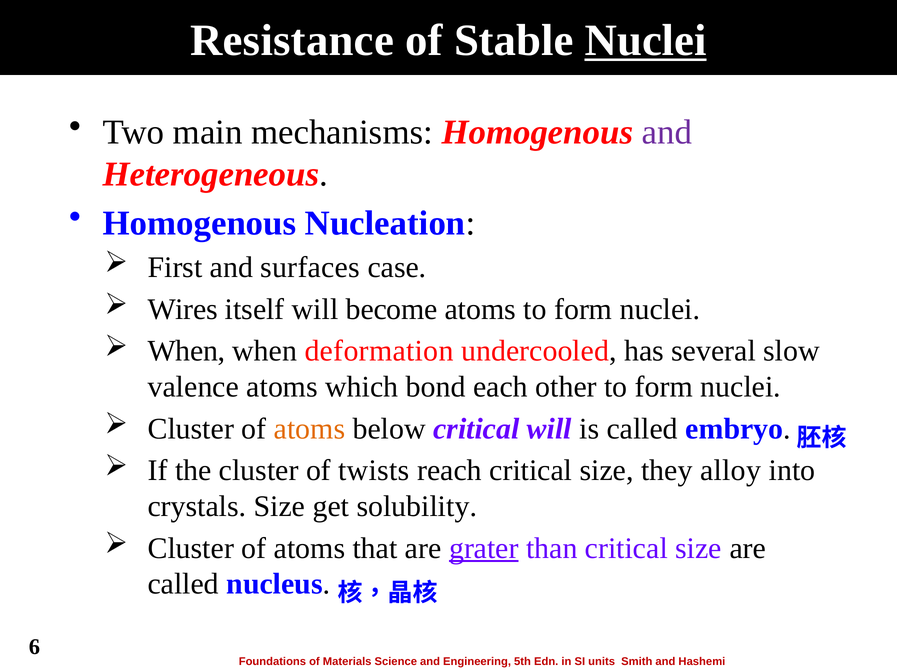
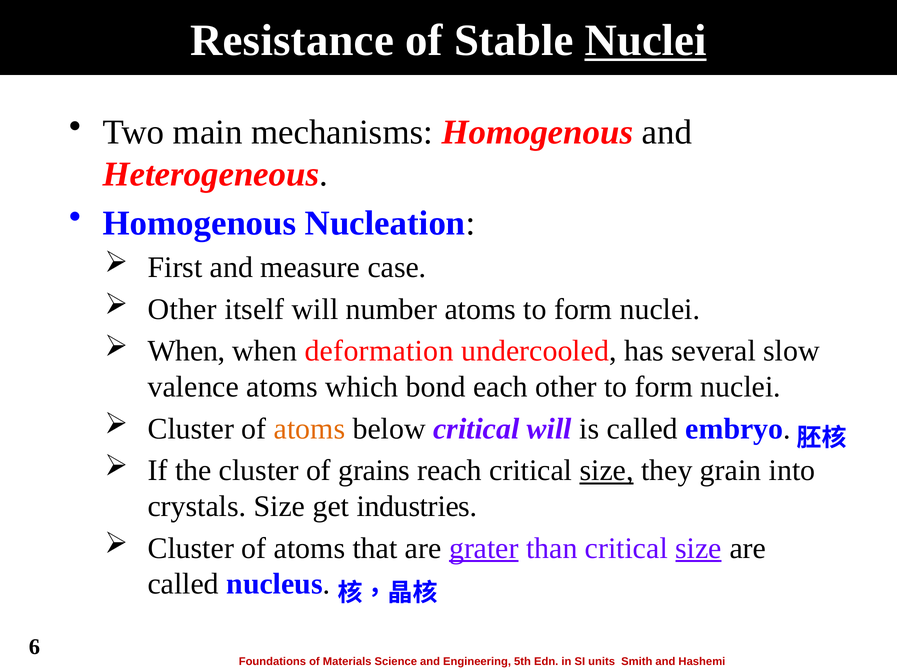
and colour: purple -> black (667, 133)
surfaces: surfaces -> measure (310, 268)
Wires: Wires -> Other (182, 310)
become: become -> number (391, 310)
twists: twists -> grains (374, 471)
size underline: none -> present (607, 471)
alloy: alloy -> grain (731, 471)
solubility: solubility -> industries (417, 507)
size underline: none -> present (698, 549)
